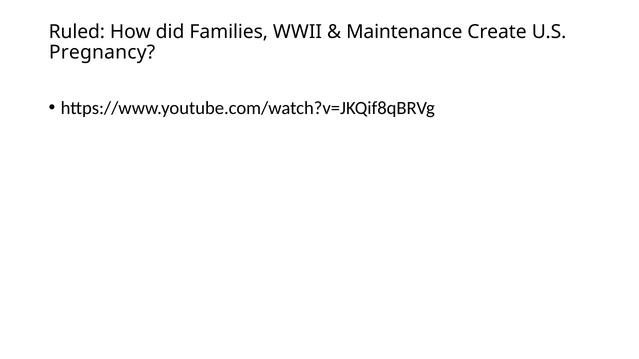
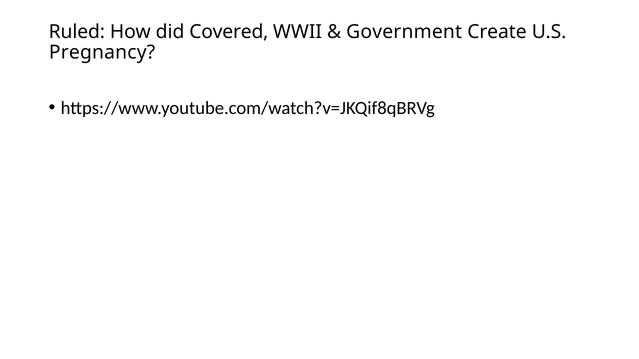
Families: Families -> Covered (229, 32)
Maintenance: Maintenance -> Government (404, 32)
